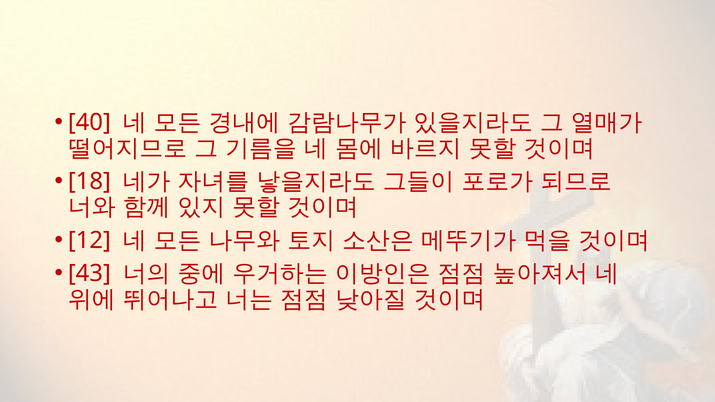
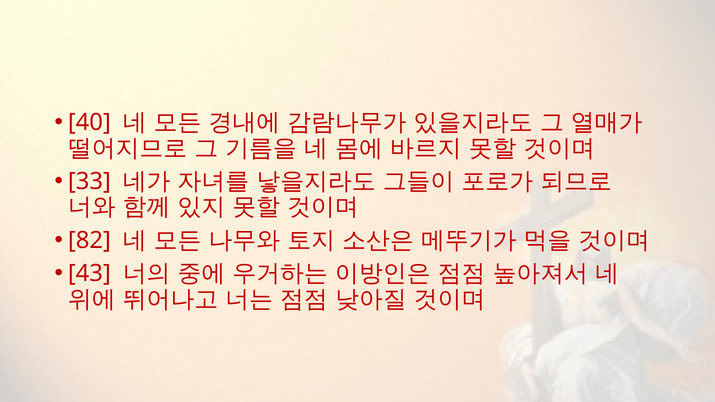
18: 18 -> 33 (89, 181)
12: 12 -> 82 (89, 240)
